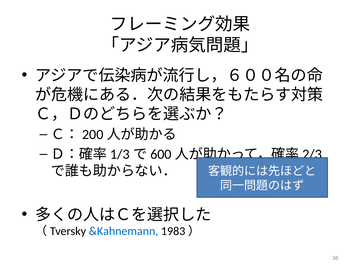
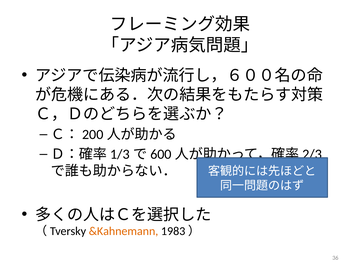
&Kahnemann colour: blue -> orange (124, 231)
